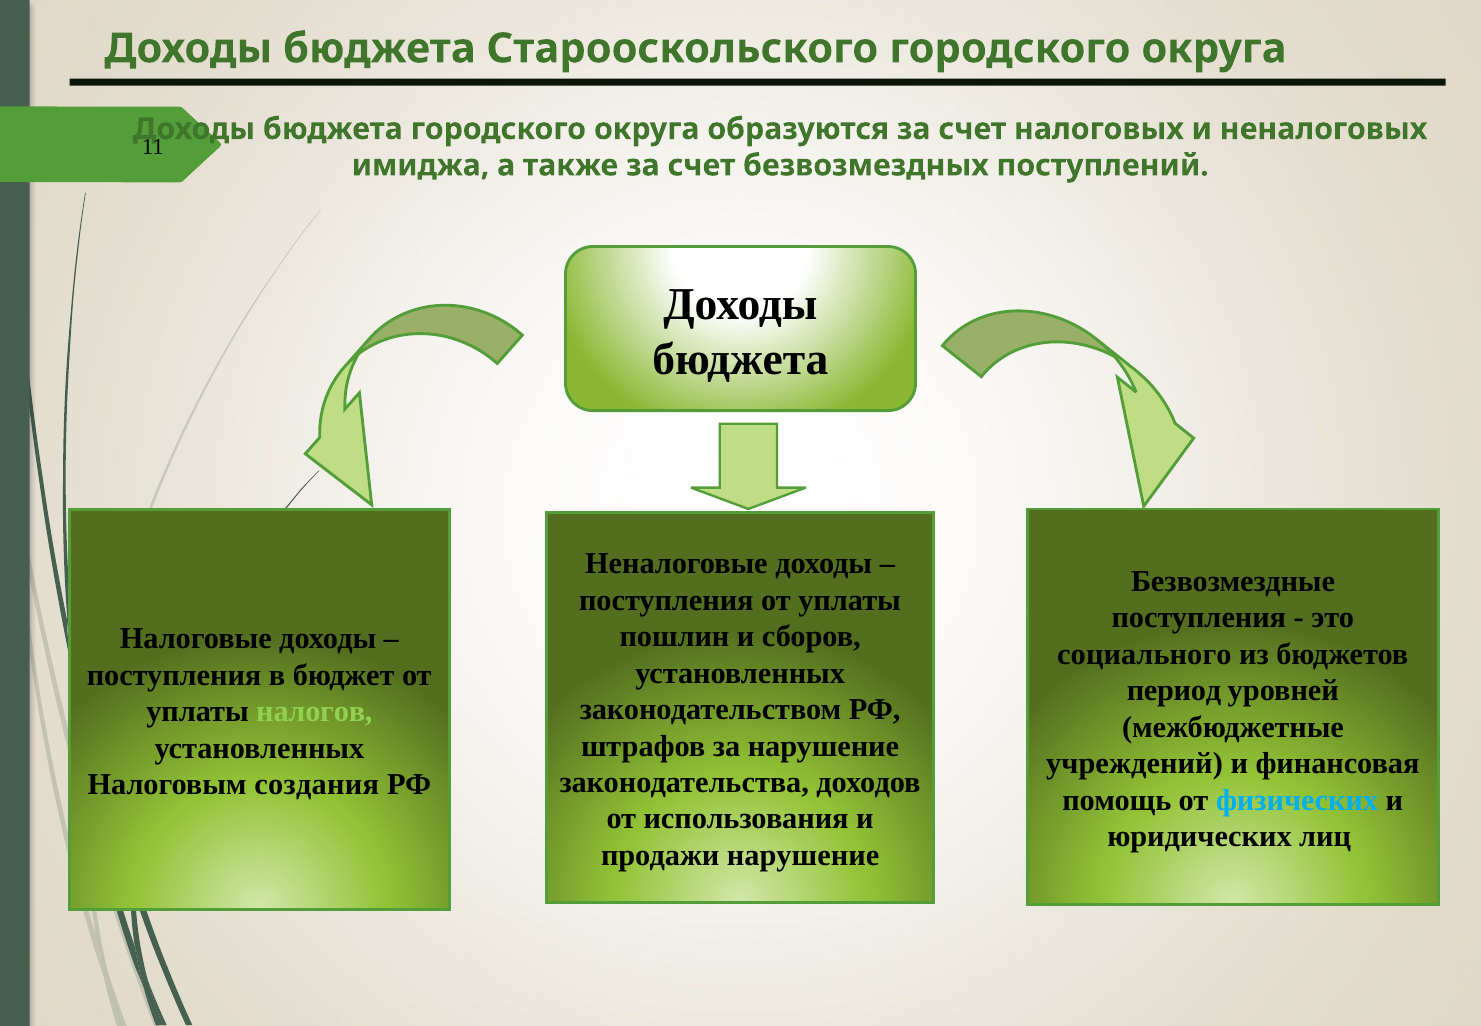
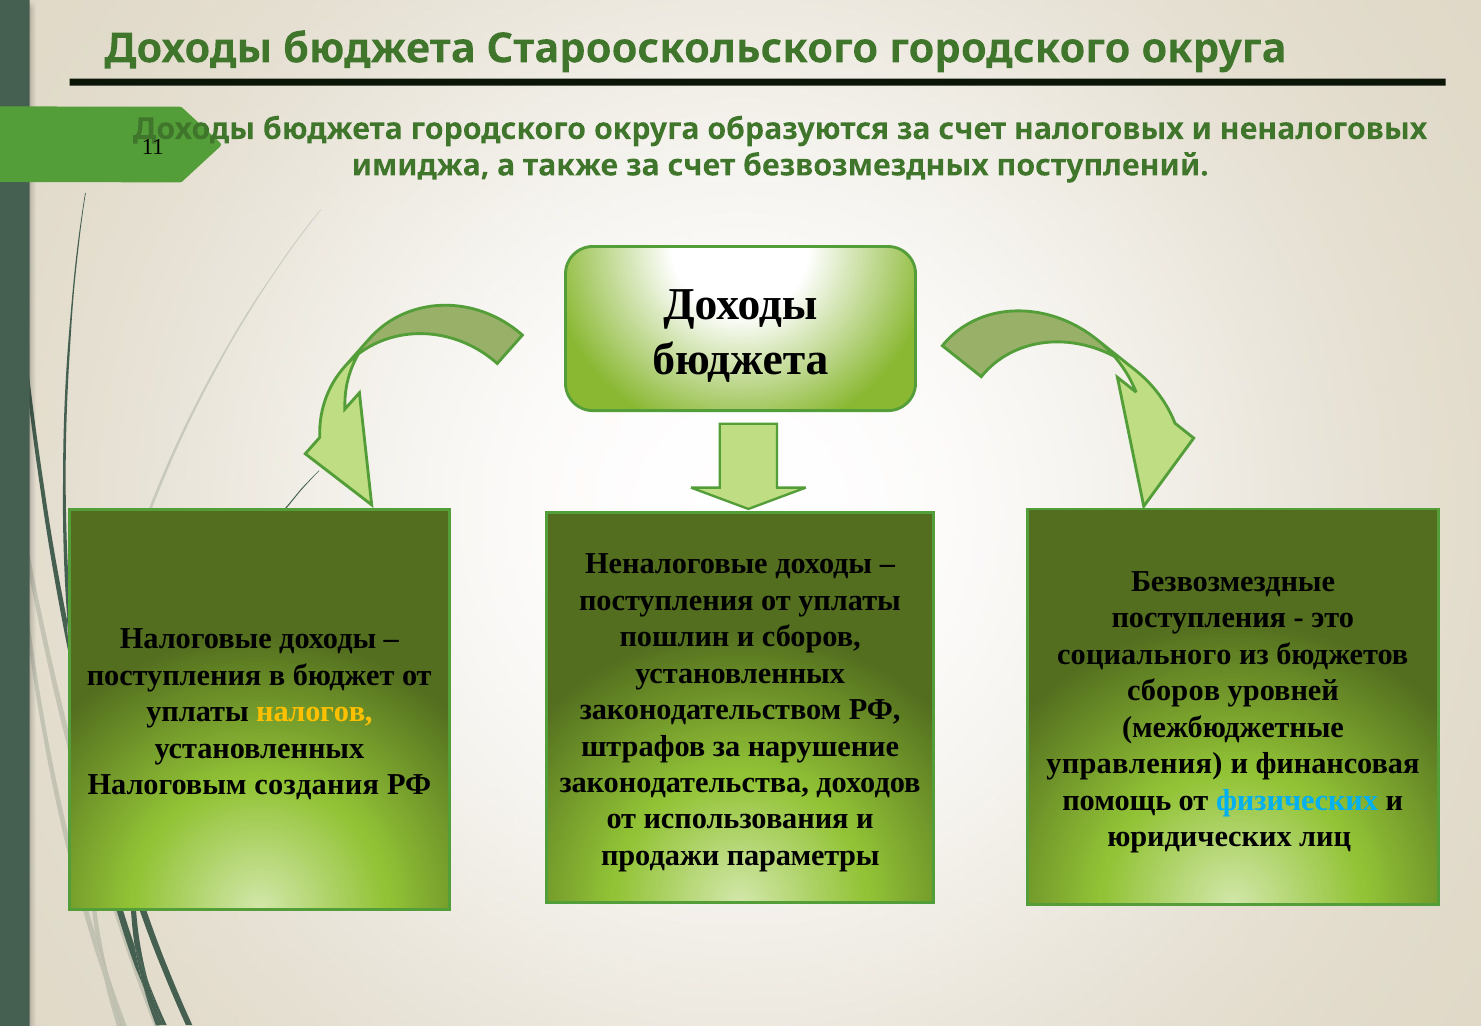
период: период -> сборов (1174, 690)
налогов colour: light green -> yellow (314, 711)
учреждений: учреждений -> управления (1134, 763)
продажи нарушение: нарушение -> параметры (803, 855)
